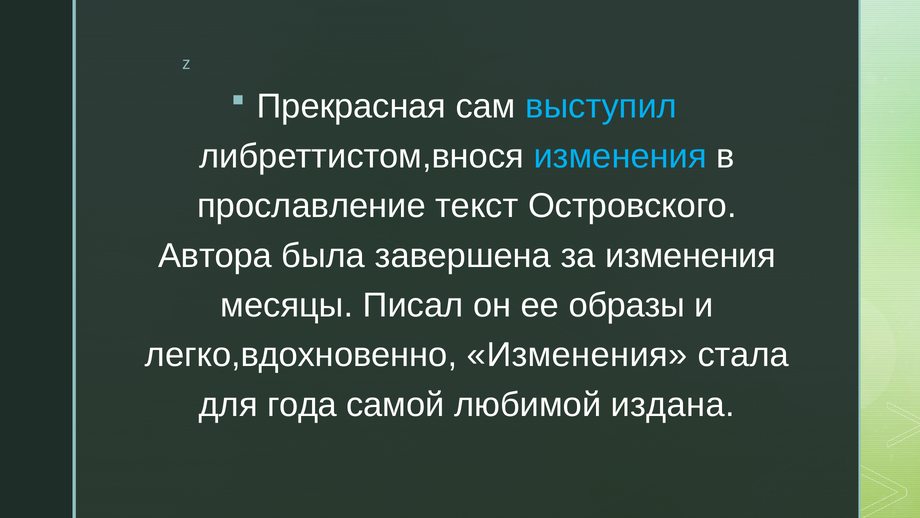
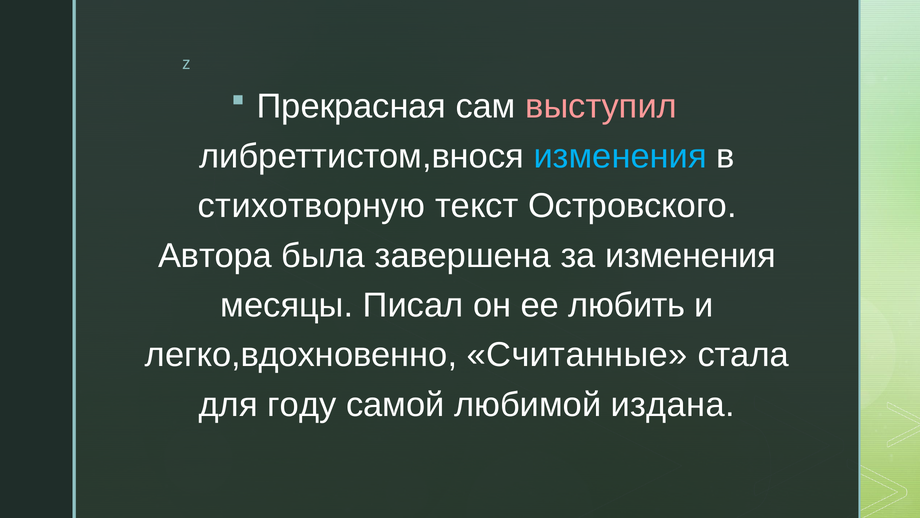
выступил colour: light blue -> pink (601, 106)
прославление: прославление -> стихотворную (311, 206)
образы: образы -> любить (627, 305)
легко,вдохновенно Изменения: Изменения -> Считанные (577, 355)
года: года -> году (302, 404)
